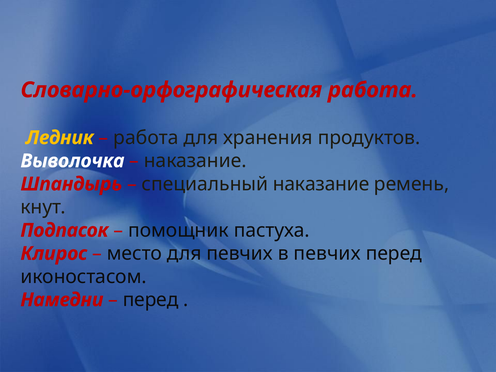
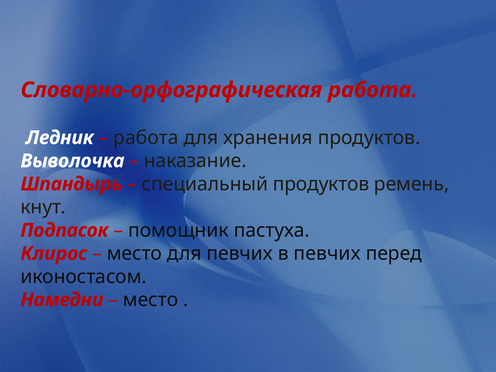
Ледник colour: yellow -> white (60, 138)
специальный наказание: наказание -> продуктов (321, 184)
перед: перед -> место (151, 300)
